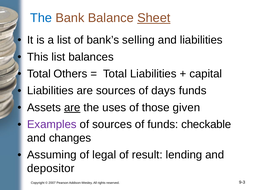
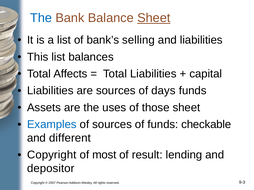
Others: Others -> Affects (70, 74)
are underline: present -> none (72, 108)
those given: given -> sheet (186, 108)
Examples colour: purple -> blue (52, 125)
changes: changes -> different (70, 138)
Assuming: Assuming -> Copyright (52, 155)
legal: legal -> most (104, 155)
